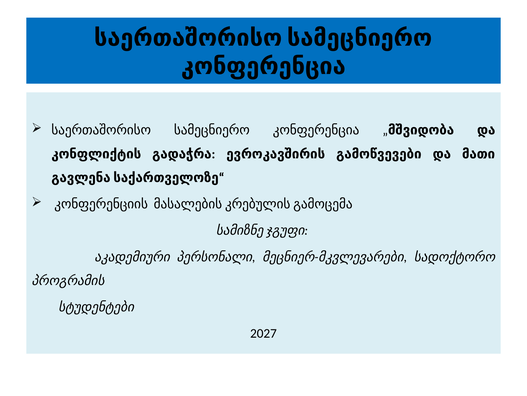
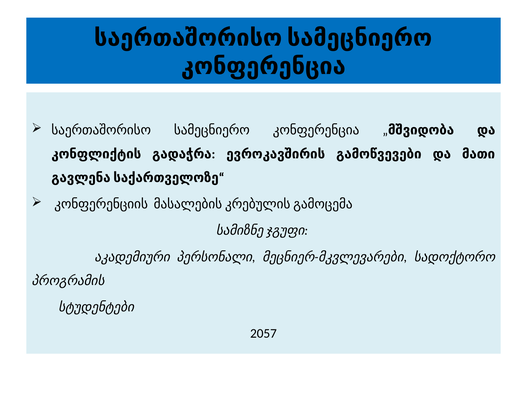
2027: 2027 -> 2057 (263, 333)
